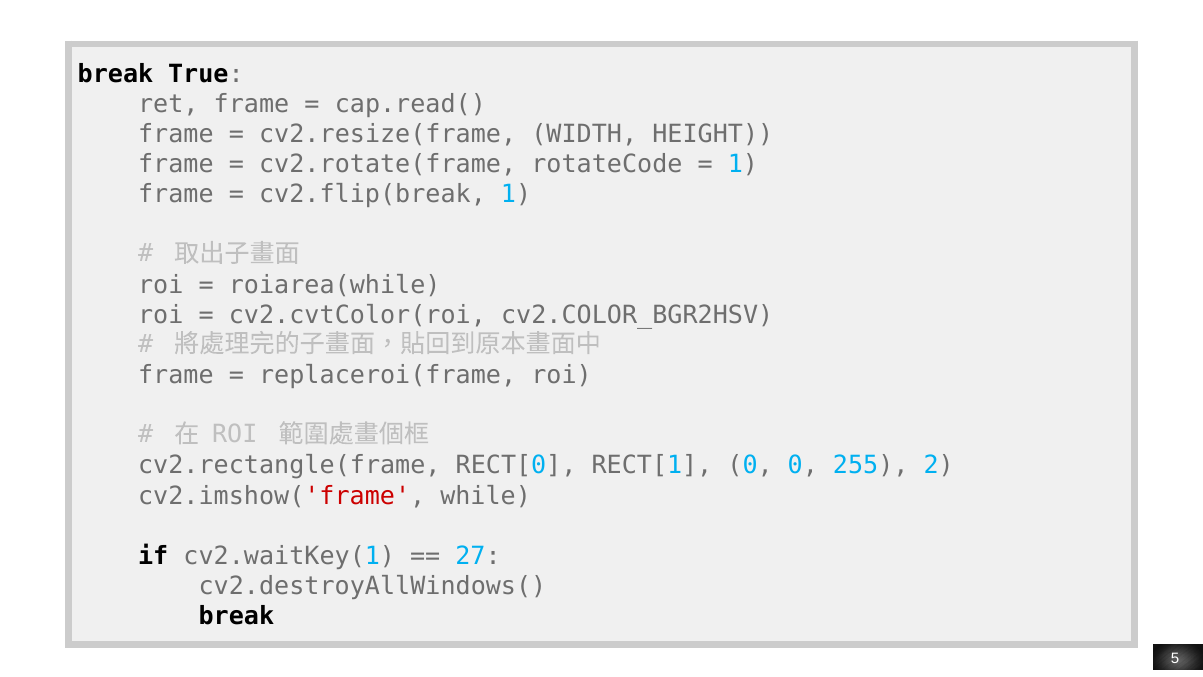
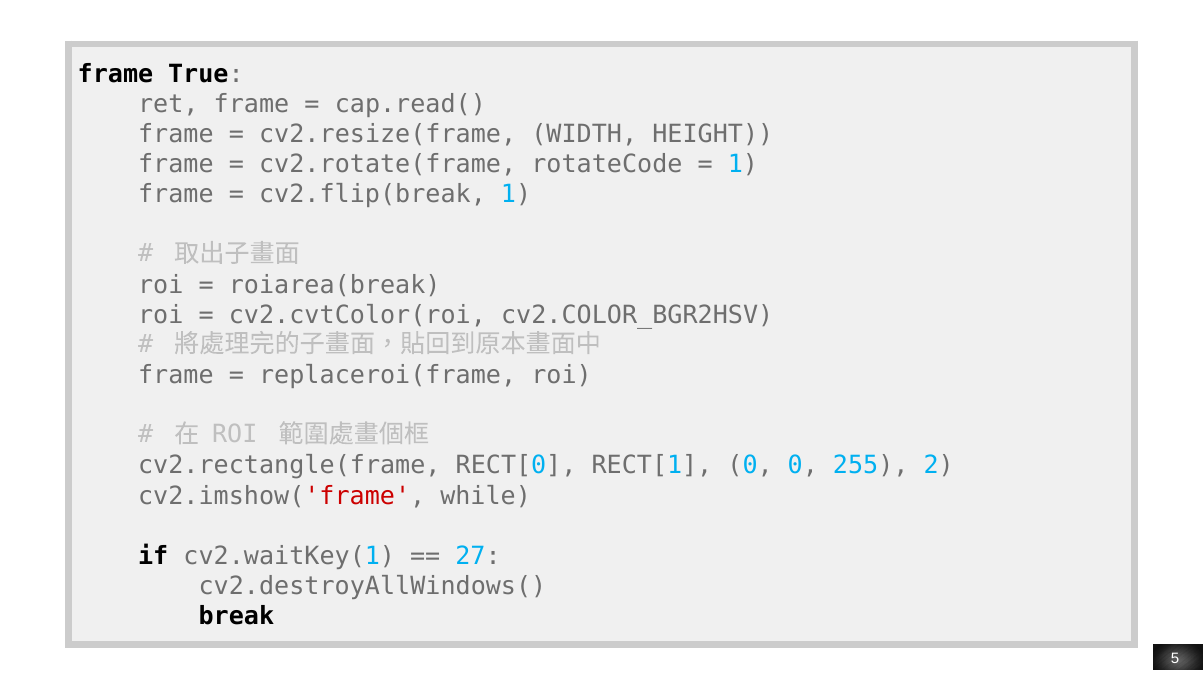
break: break -> frame (115, 74)
roiarea(while: roiarea(while -> roiarea(break (335, 285)
